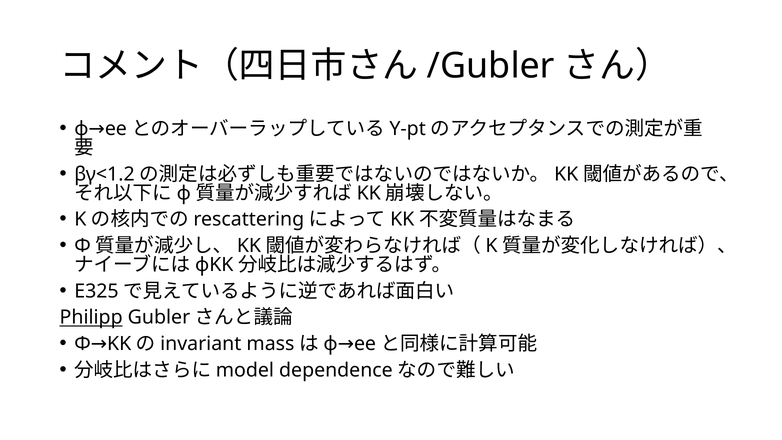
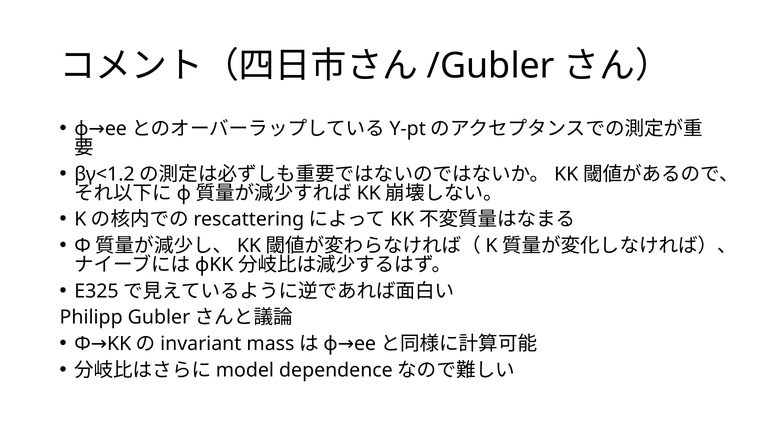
Philipp underline: present -> none (91, 317)
